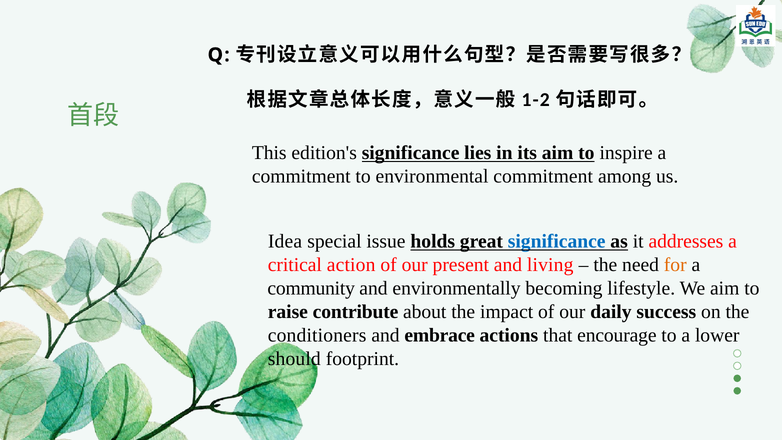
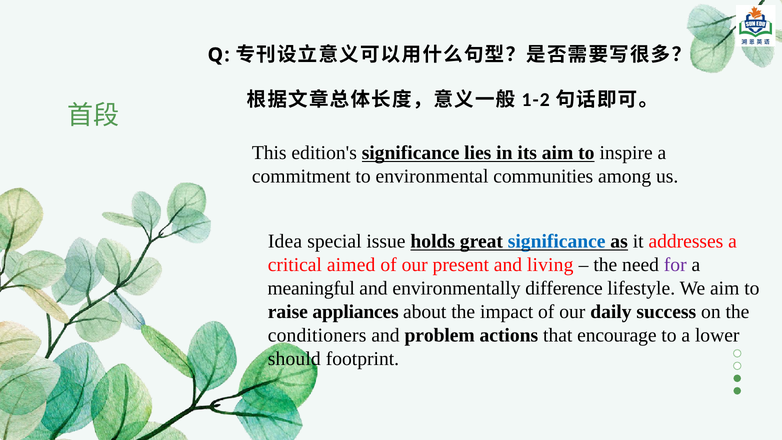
environmental commitment: commitment -> communities (543, 176)
action: action -> aimed (351, 265)
for colour: orange -> purple (675, 265)
community: community -> meaningful (311, 288)
becoming: becoming -> difference (564, 288)
contribute: contribute -> appliances (356, 312)
embrace: embrace -> problem (440, 335)
